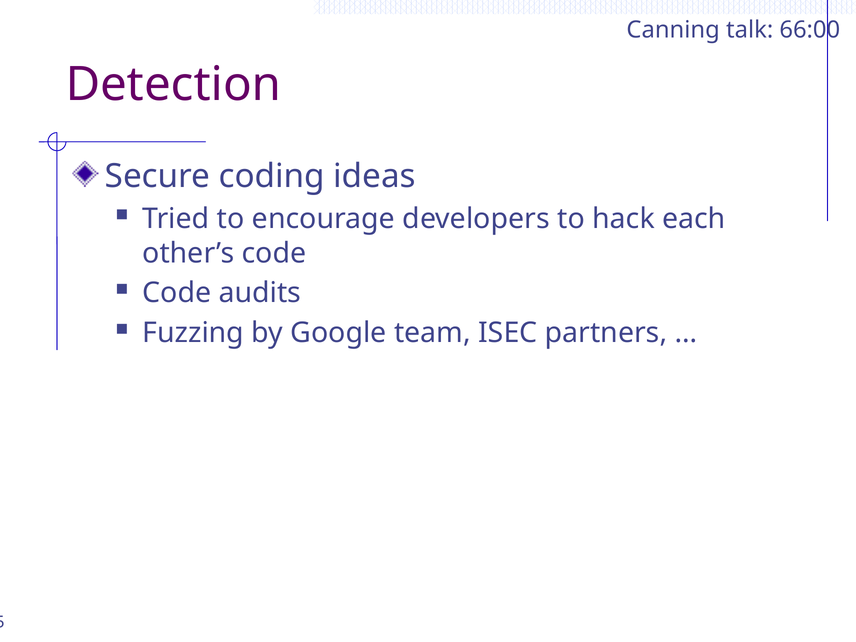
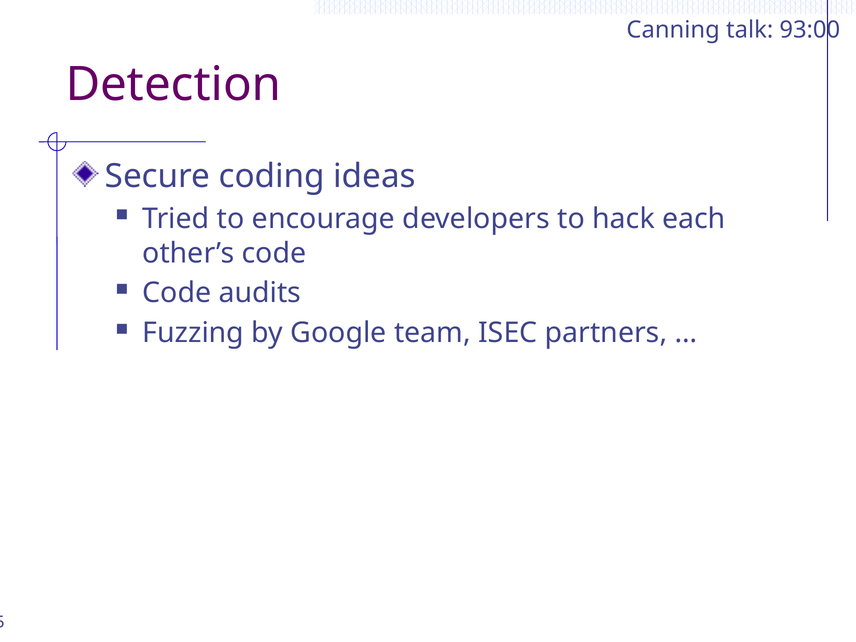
66:00: 66:00 -> 93:00 (810, 30)
